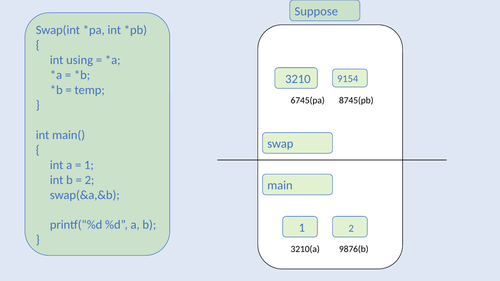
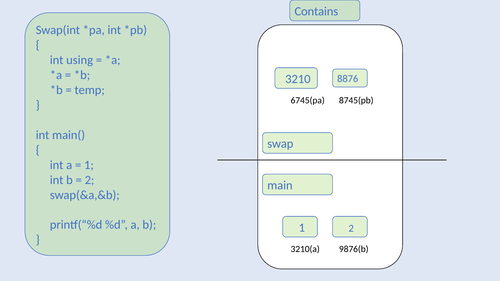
Suppose: Suppose -> Contains (316, 11)
9154: 9154 -> 8876 (348, 79)
